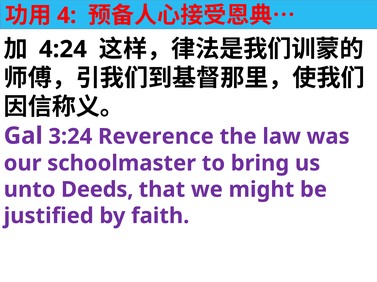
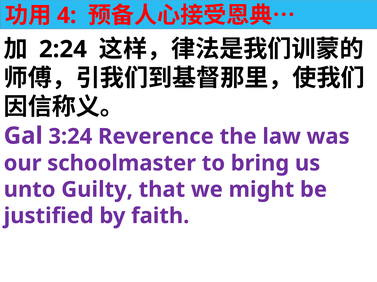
4:24: 4:24 -> 2:24 (63, 49)
Deeds: Deeds -> Guilty (97, 190)
